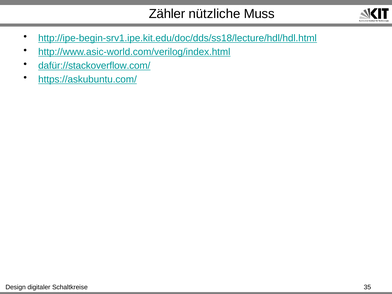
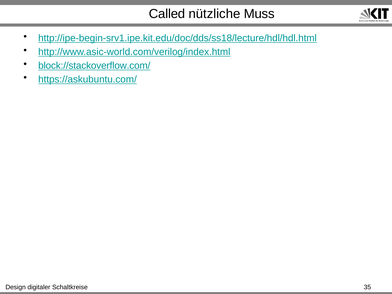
Zähler: Zähler -> Called (167, 14)
dafür://stackoverflow.com/: dafür://stackoverflow.com/ -> block://stackoverflow.com/ (94, 66)
